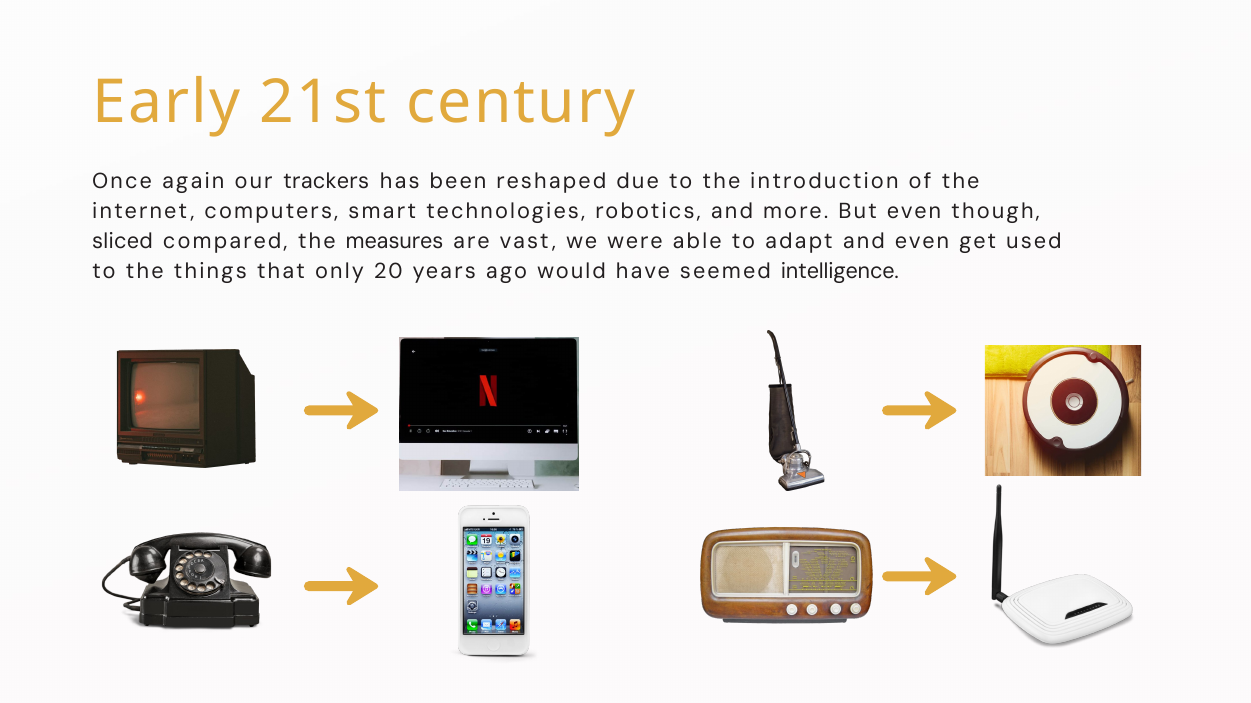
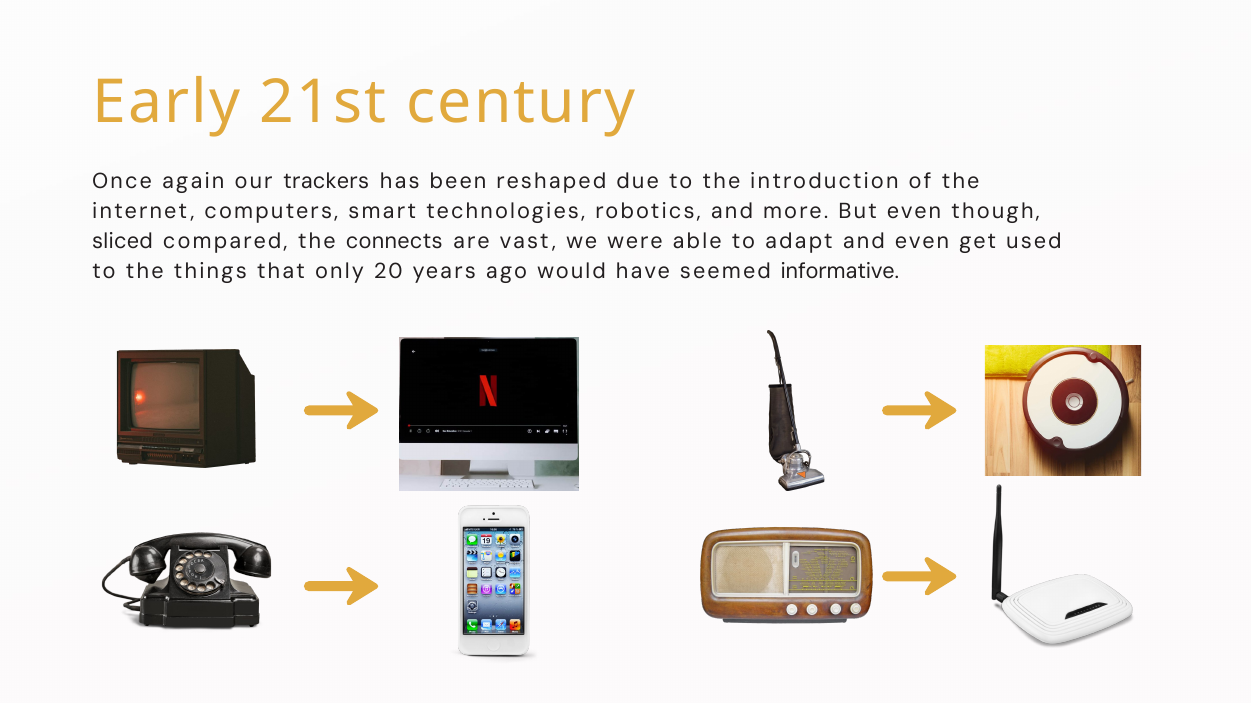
measures: measures -> connects (394, 242)
intelligence: intelligence -> informative (840, 272)
